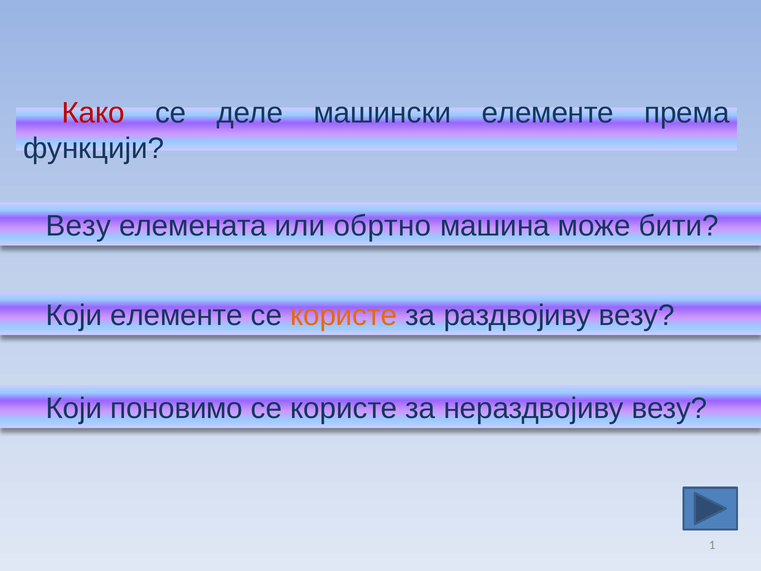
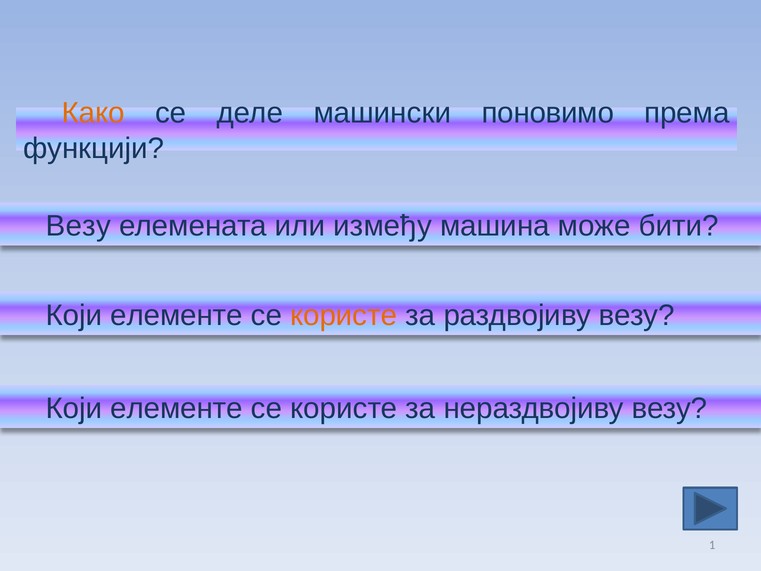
Како colour: red -> orange (93, 113)
машински елементе: елементе -> поновимо (548, 113)
обртно: обртно -> између (383, 226)
поновимо: поновимо -> елементе (177, 408)
